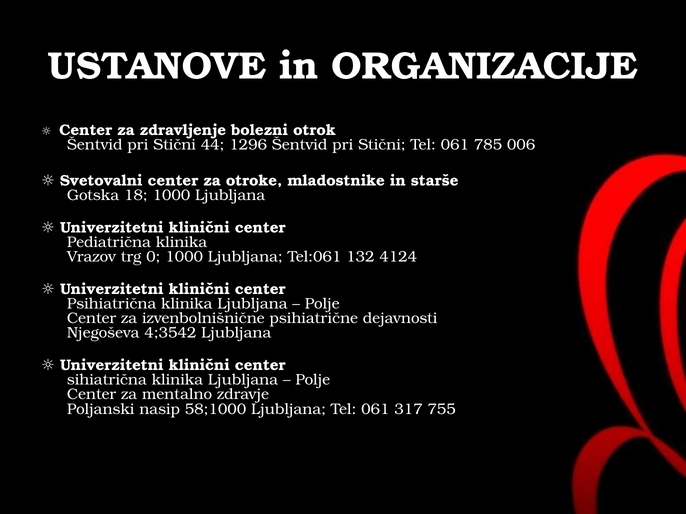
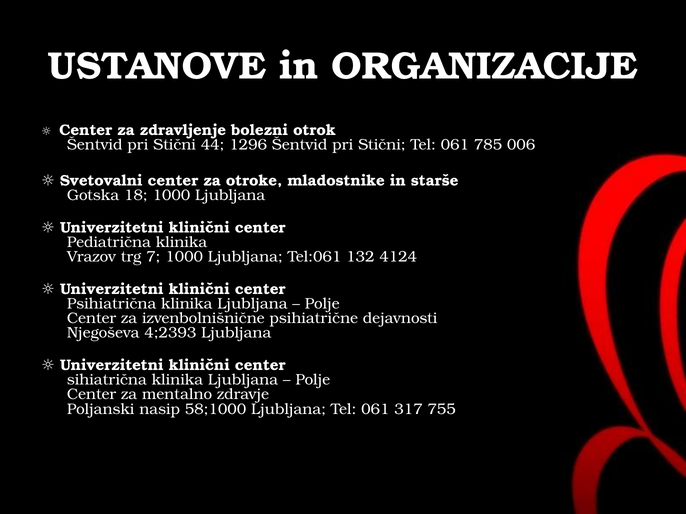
0: 0 -> 7 (153, 257)
4;3542: 4;3542 -> 4;2393 (170, 333)
